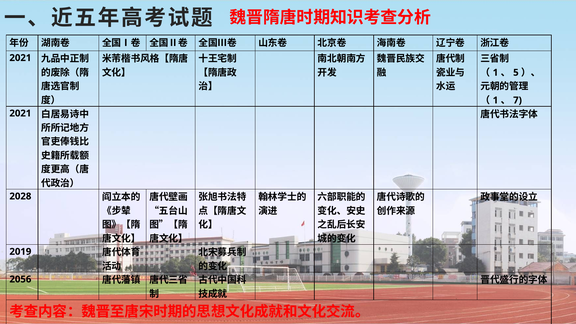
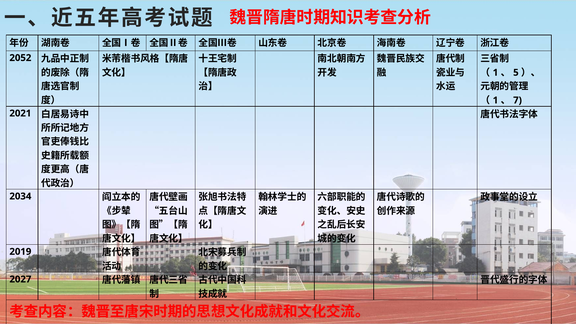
2021: 2021 -> 2052 (20, 58)
2028: 2028 -> 2034 (20, 196)
2056: 2056 -> 2027 (20, 279)
